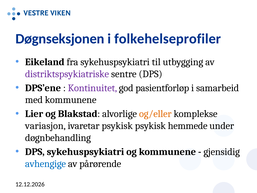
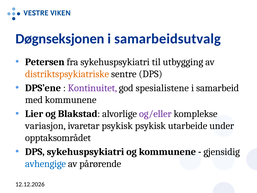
folkehelseprofiler: folkehelseprofiler -> samarbeidsutvalg (168, 39)
Eikeland: Eikeland -> Petersen (45, 62)
distriktspsykiatriske colour: purple -> orange (67, 74)
pasientforløp: pasientforløp -> spesialistene (162, 88)
og/eller colour: orange -> purple (155, 114)
hemmede: hemmede -> utarbeide (188, 126)
døgnbehandling: døgnbehandling -> opptaksområdet (58, 138)
